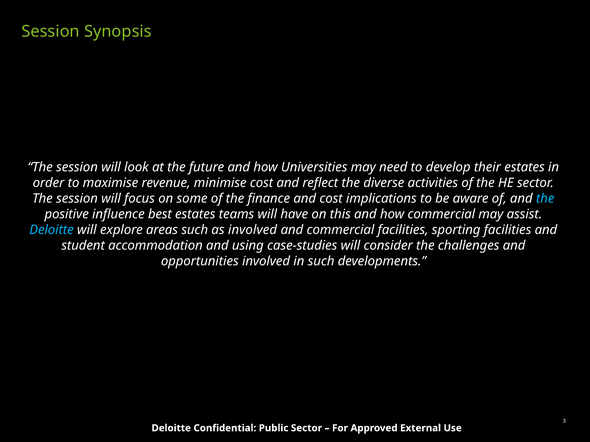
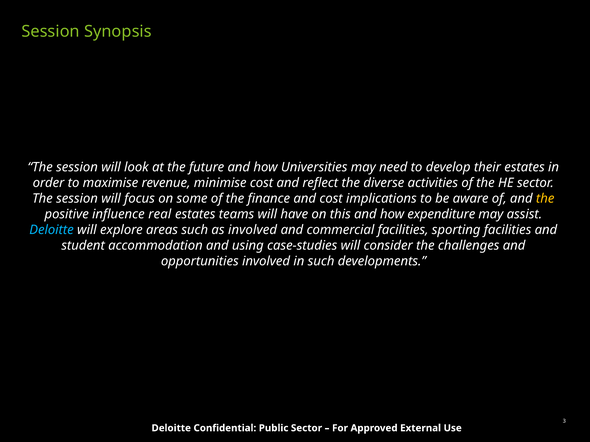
the colour: light blue -> yellow (545, 199)
best: best -> real (160, 214)
how commercial: commercial -> expenditure (441, 214)
